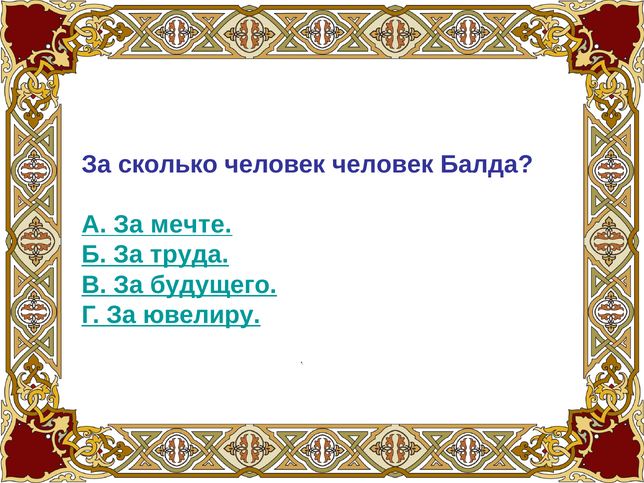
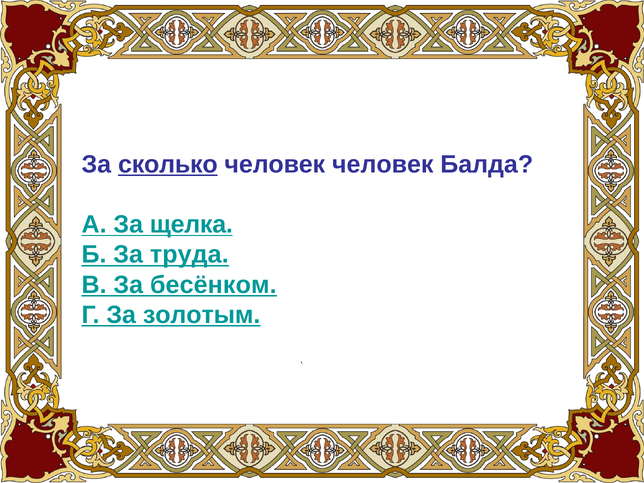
сколько underline: none -> present (168, 164)
мечте: мечте -> щелка (191, 225)
будущего: будущего -> бесёнком (213, 285)
ювелиру: ювелиру -> золотым (202, 315)
